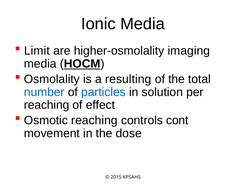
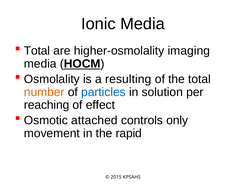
Limit: Limit -> Total (37, 51)
number colour: blue -> orange (44, 92)
Osmotic reaching: reaching -> attached (94, 120)
cont: cont -> only (177, 120)
dose: dose -> rapid (129, 133)
